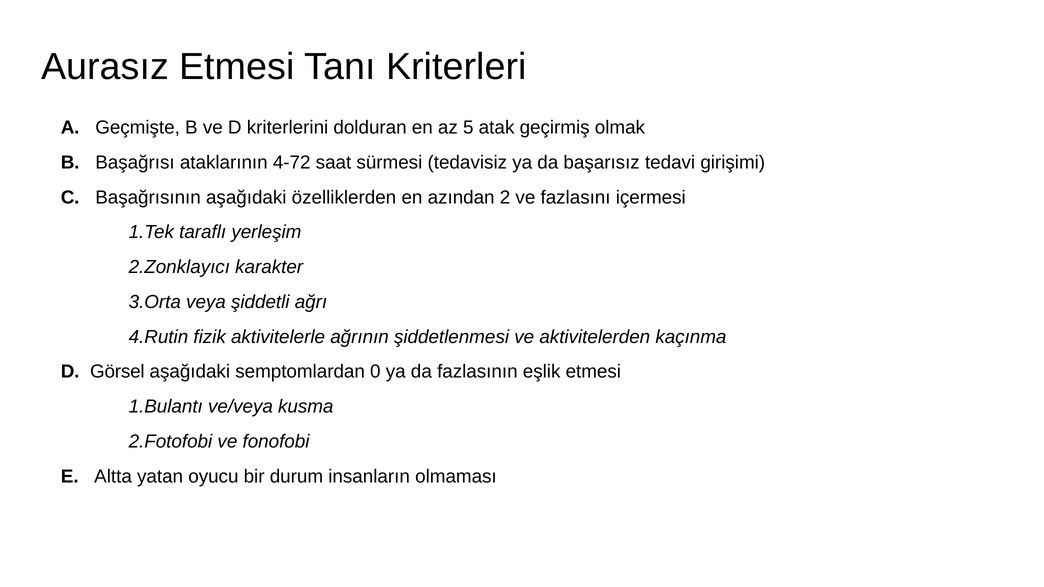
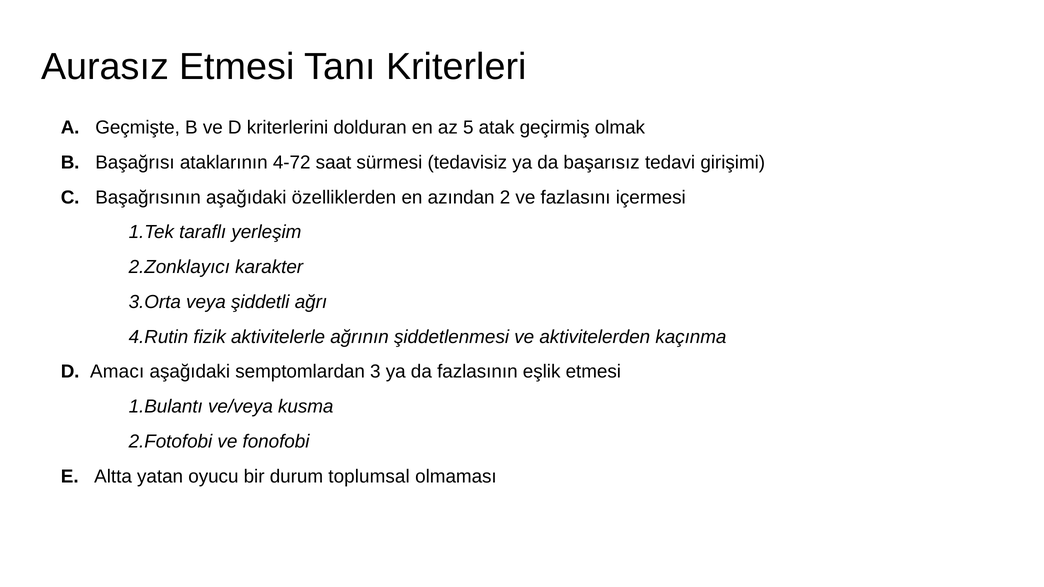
Görsel: Görsel -> Amacı (117, 372)
0: 0 -> 3 (375, 372)
insanların: insanların -> toplumsal (369, 477)
